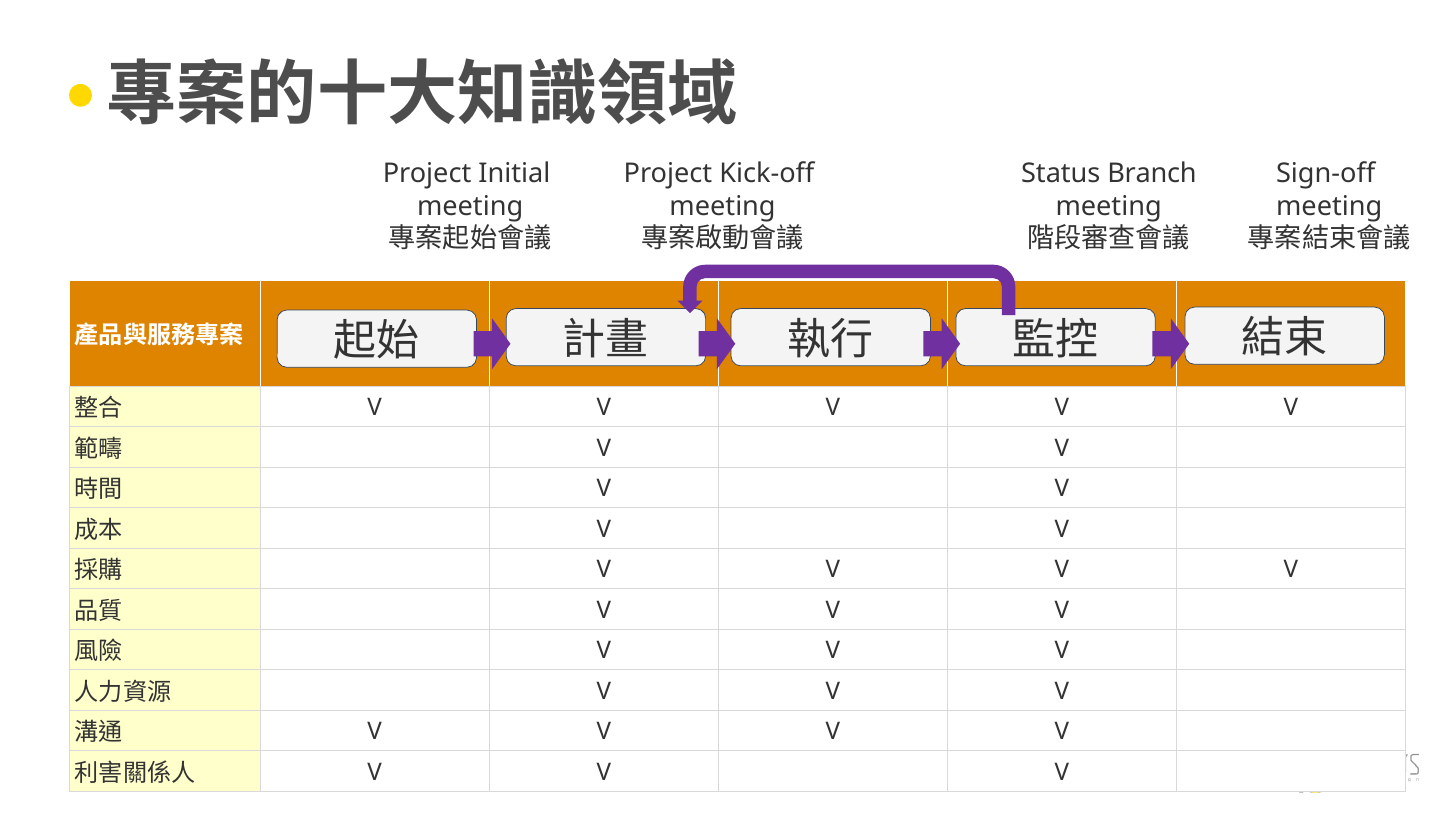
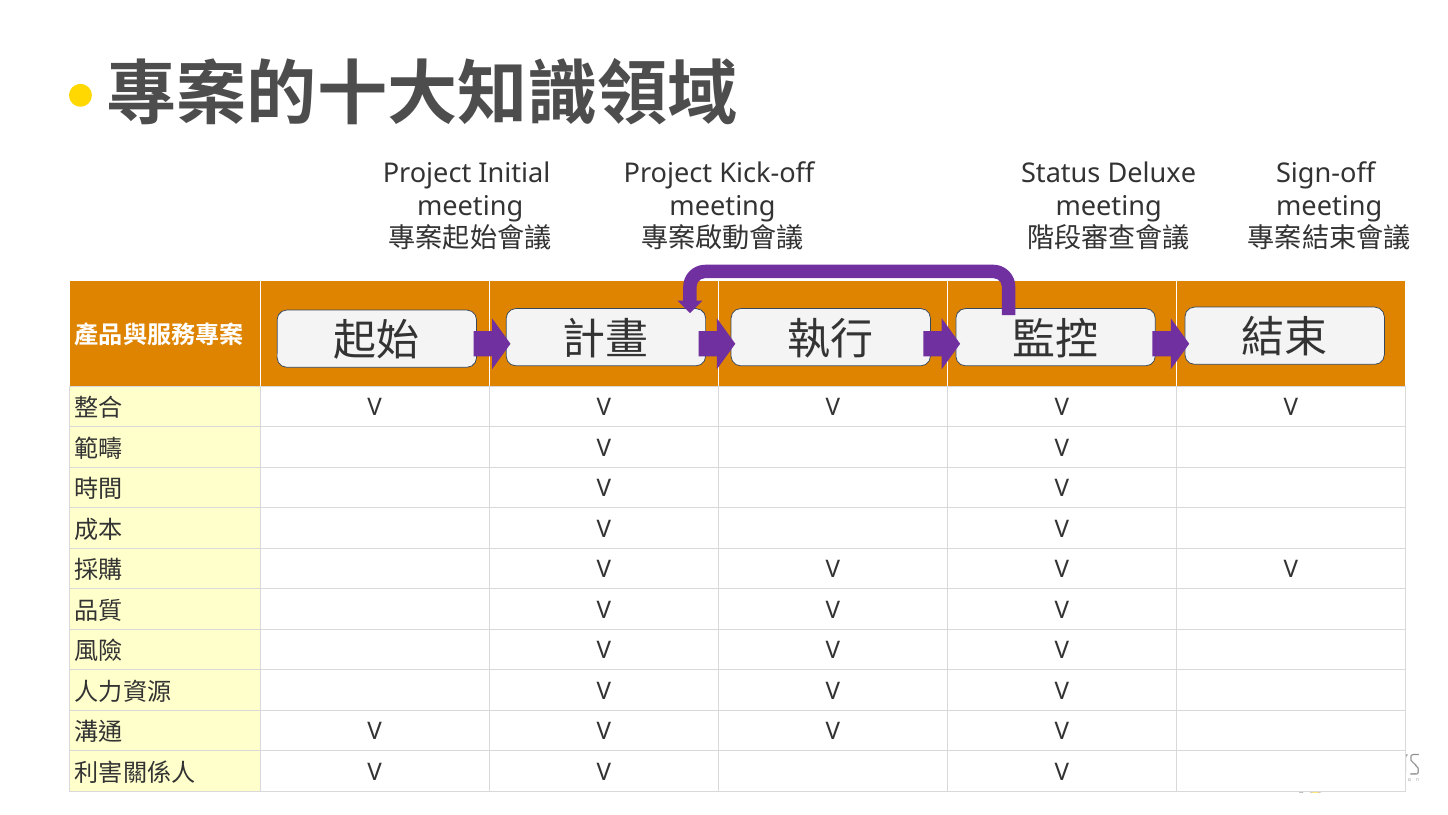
Branch: Branch -> Deluxe (1152, 174)
